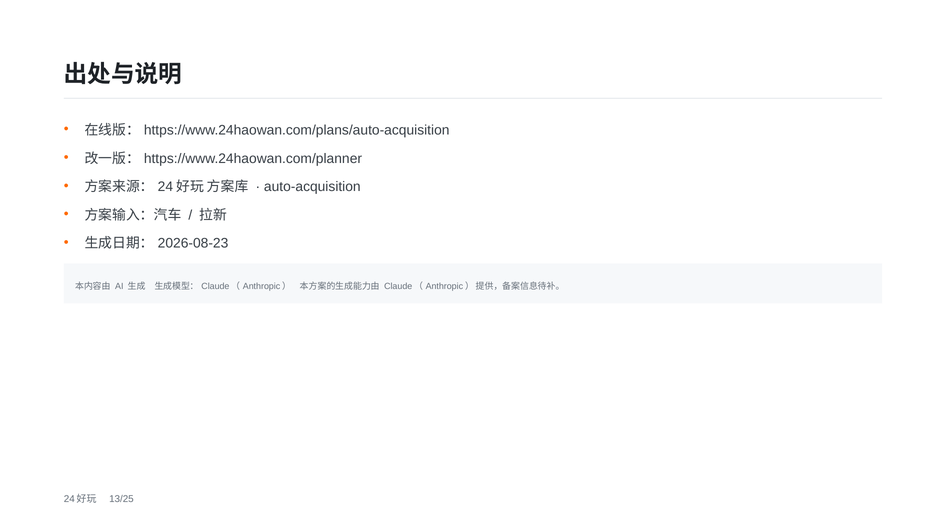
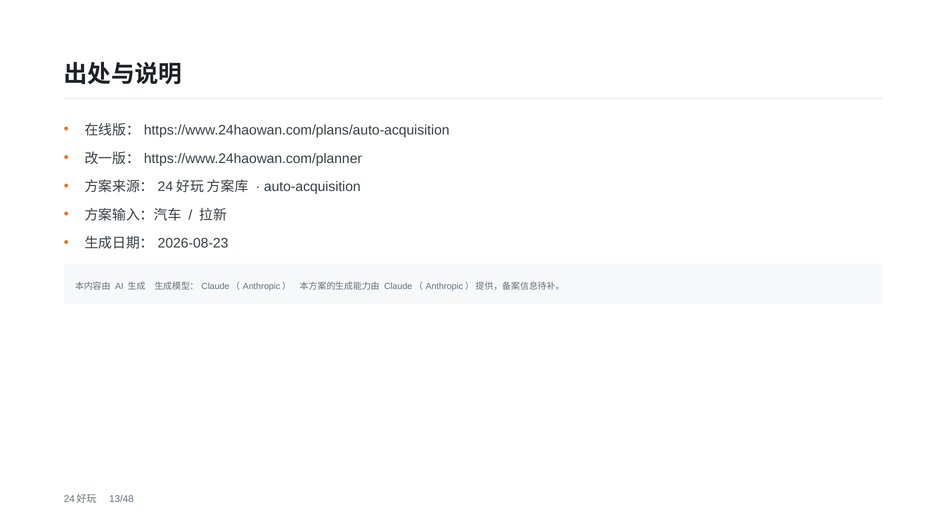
13/25: 13/25 -> 13/48 (121, 499)
